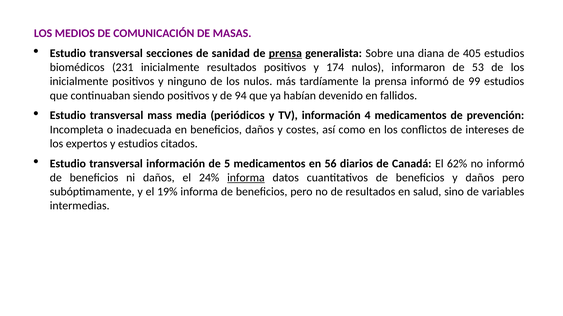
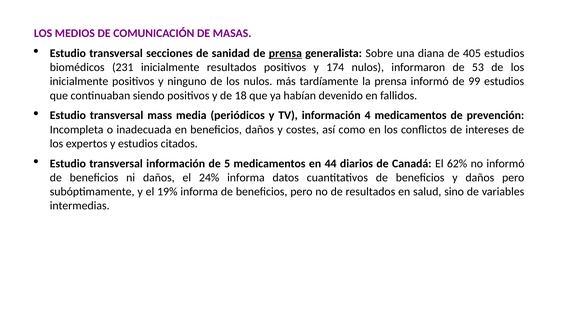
94: 94 -> 18 (241, 96)
56: 56 -> 44 (331, 164)
informa underline: present -> none (246, 178)
